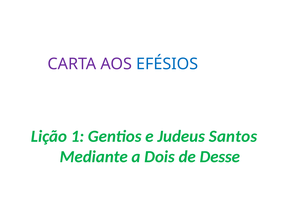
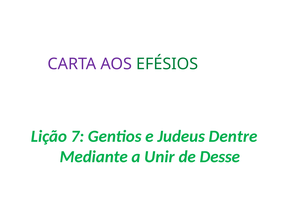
EFÉSIOS colour: blue -> green (167, 64)
1: 1 -> 7 (78, 137)
Santos: Santos -> Dentre (233, 137)
Dois: Dois -> Unir (160, 157)
